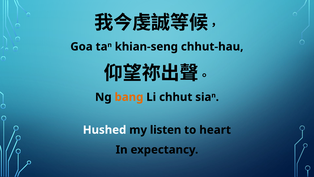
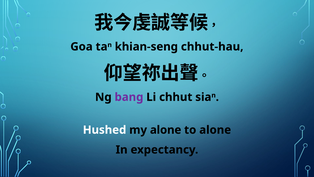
bang colour: orange -> purple (129, 97)
my listen: listen -> alone (166, 130)
to heart: heart -> alone (215, 130)
